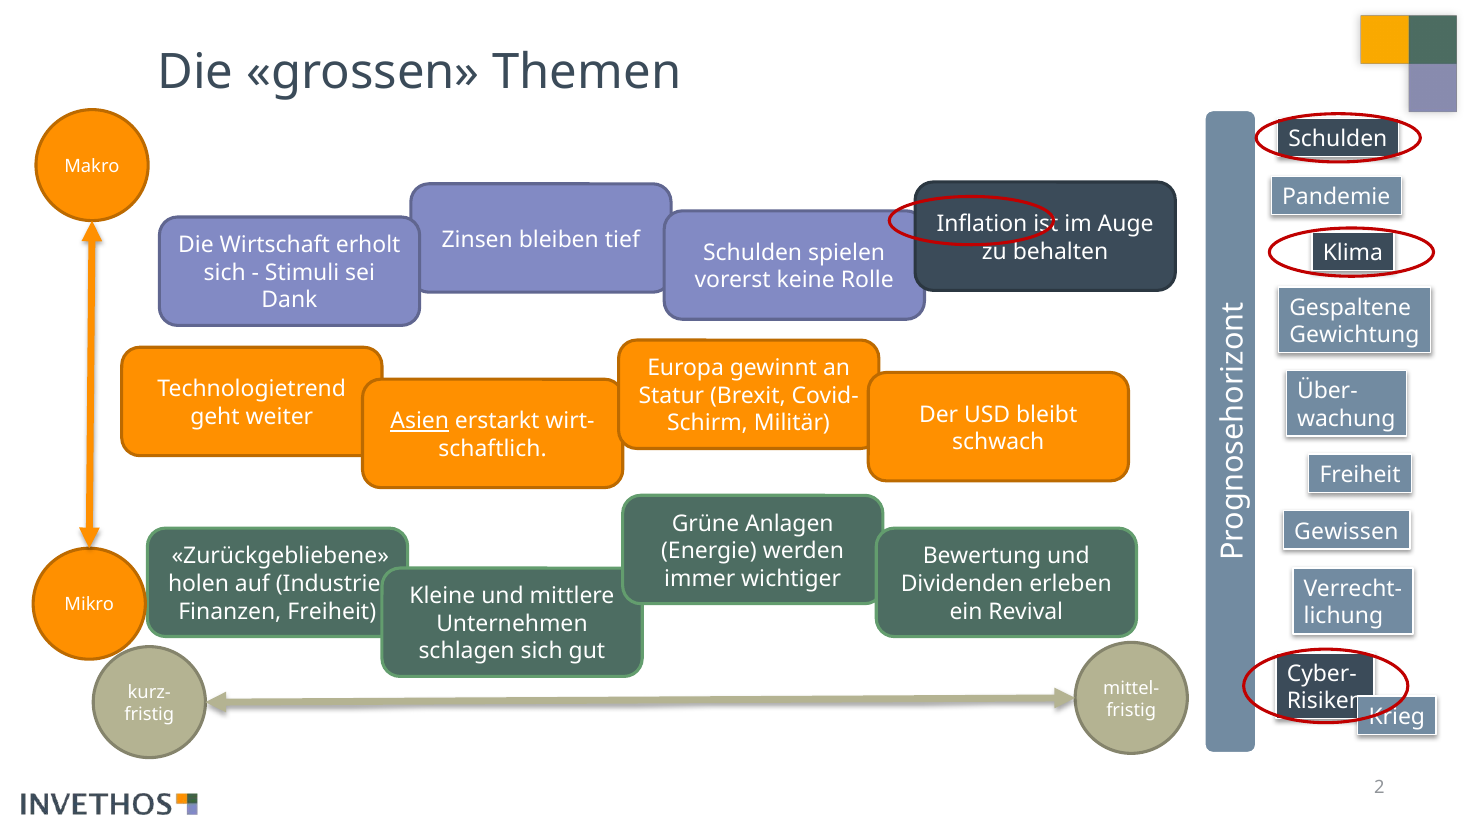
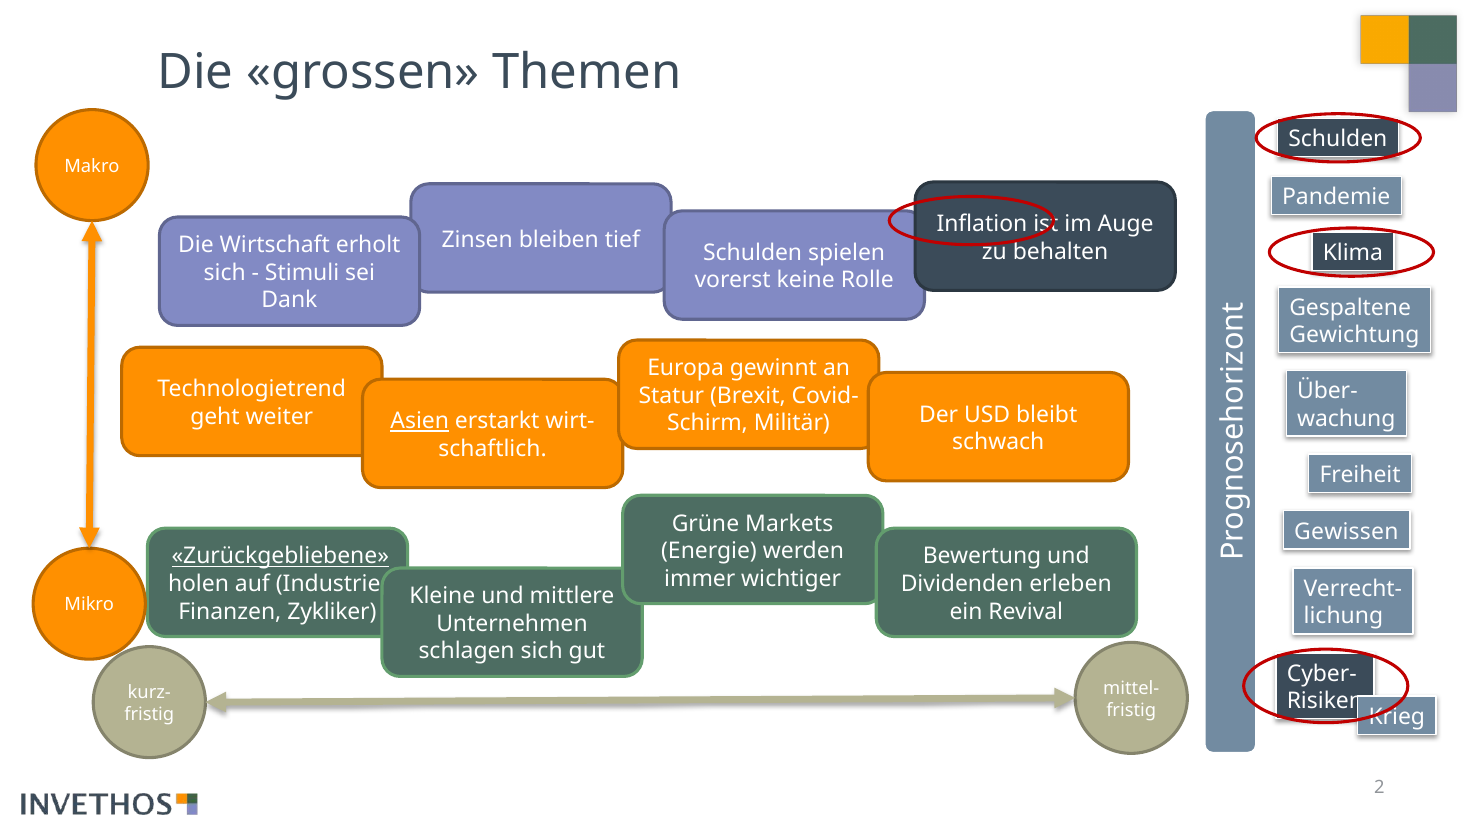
Anlagen: Anlagen -> Markets (789, 524)
Zurückgebliebene underline: none -> present (280, 557)
Finanzen Freiheit: Freiheit -> Zykliker (332, 612)
